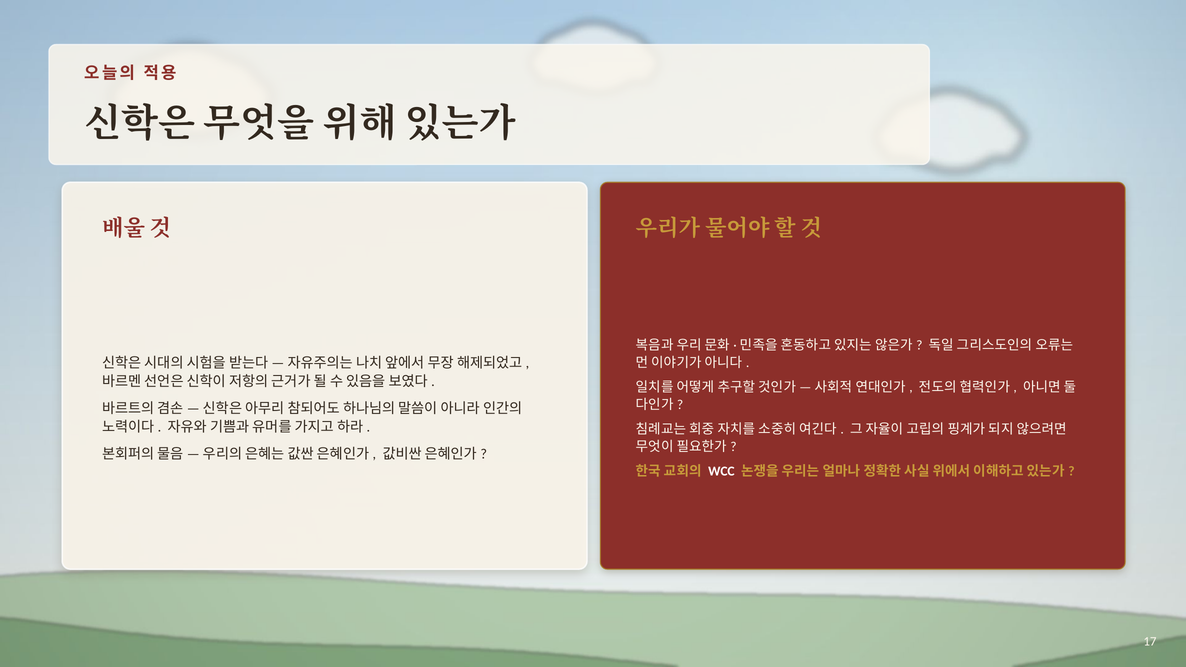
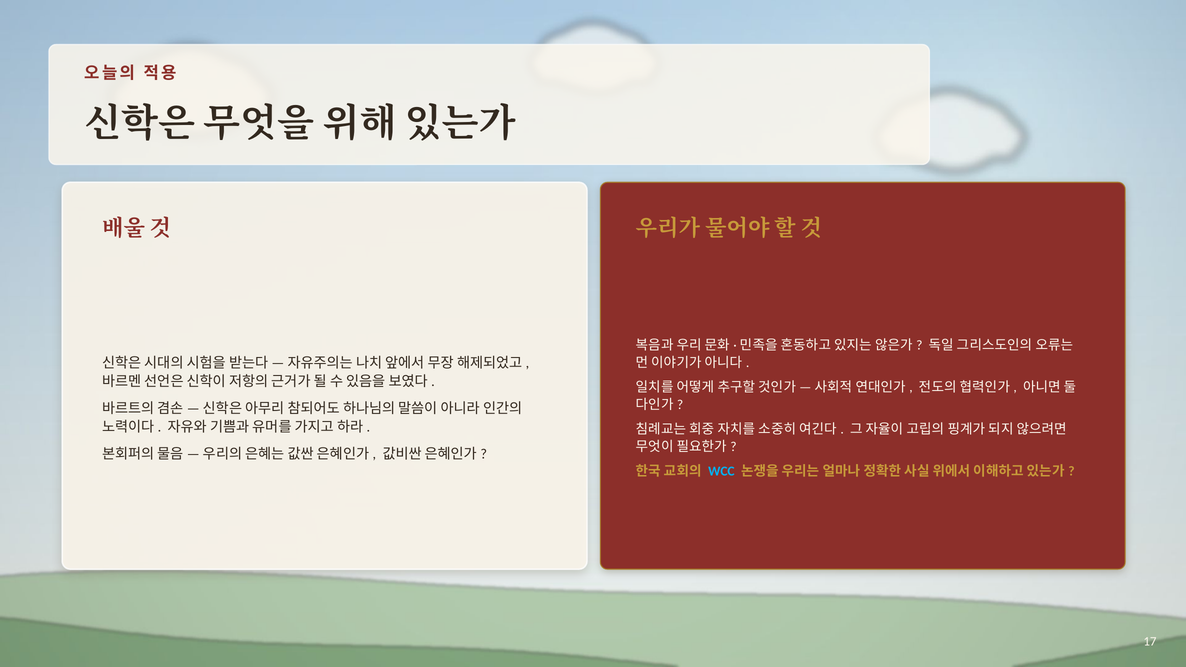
WCC colour: white -> light blue (721, 471)
